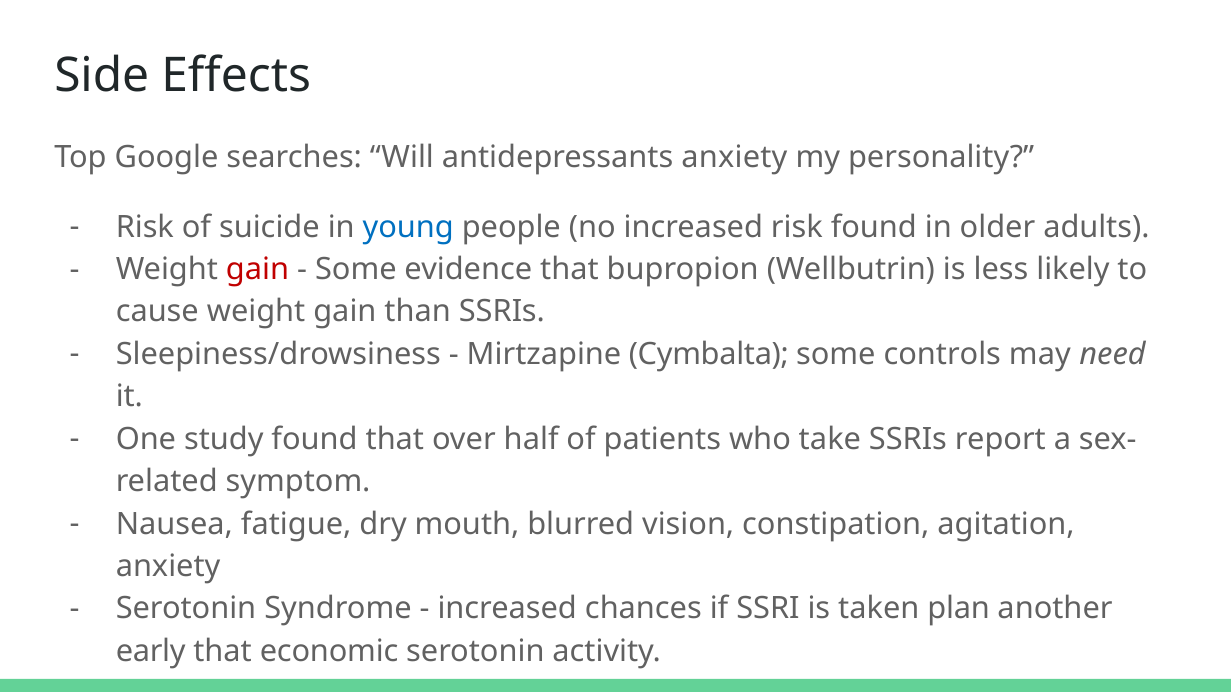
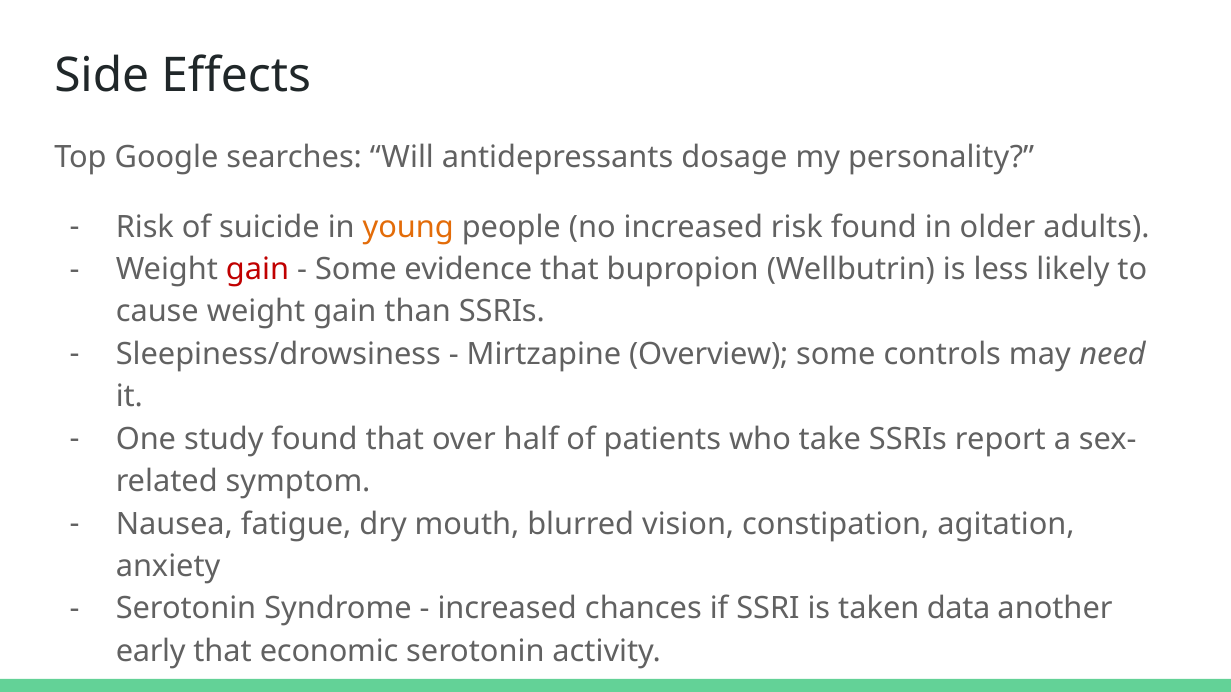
antidepressants anxiety: anxiety -> dosage (734, 157)
young colour: blue -> orange (408, 227)
Cymbalta: Cymbalta -> Overview (709, 354)
plan: plan -> data (959, 609)
